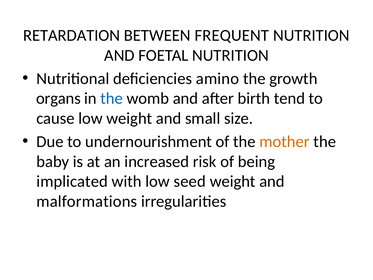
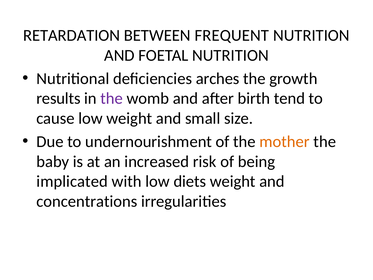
amino: amino -> arches (218, 78)
organs: organs -> results (58, 98)
the colour: blue -> purple (112, 98)
seed: seed -> diets (190, 181)
malformations: malformations -> concentrations (87, 201)
